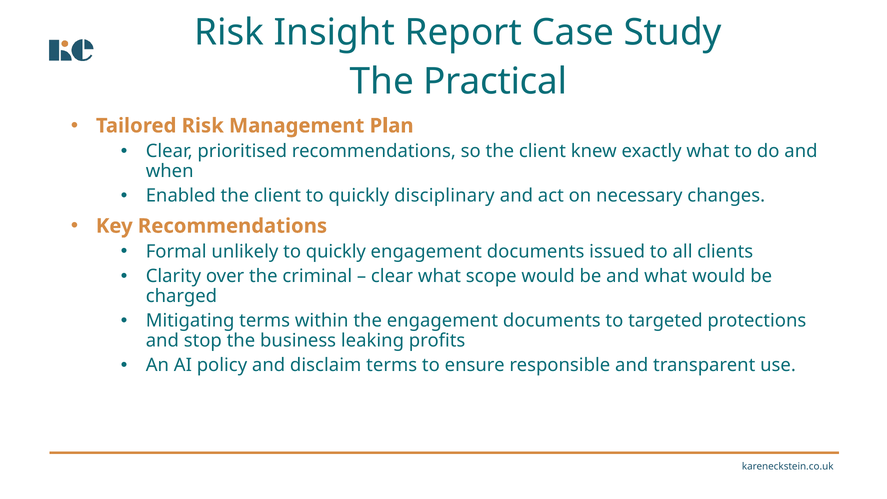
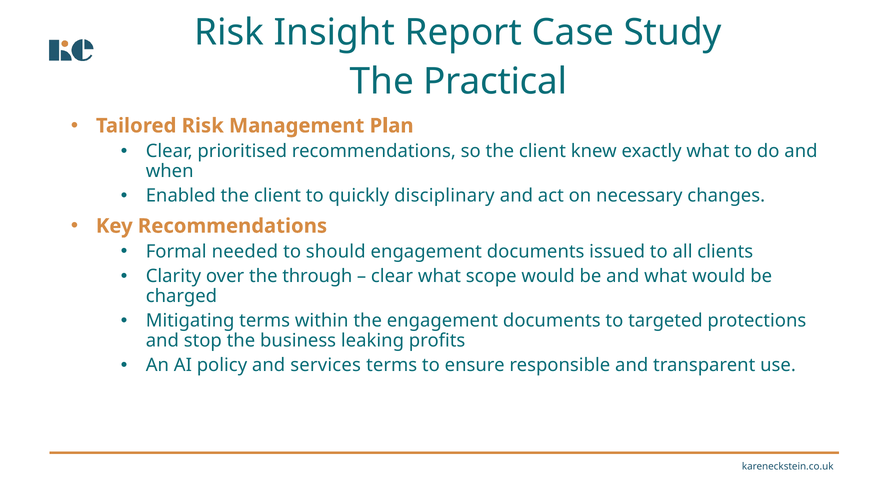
unlikely: unlikely -> needed (245, 252)
quickly: quickly -> should (336, 252)
criminal: criminal -> through (317, 276)
disclaim: disclaim -> services (326, 365)
